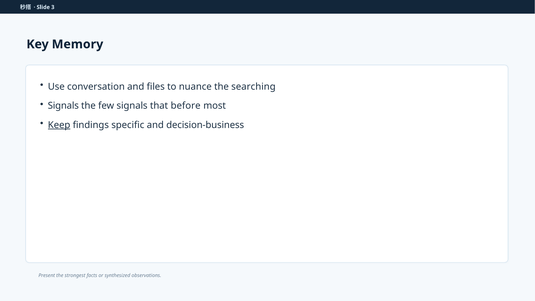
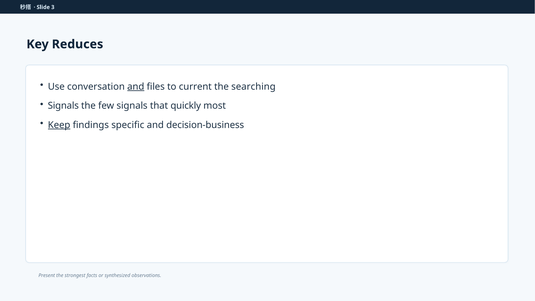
Memory: Memory -> Reduces (78, 44)
and underline: none -> present (136, 87)
nuance: nuance -> current (195, 87)
before: before -> quickly (186, 106)
